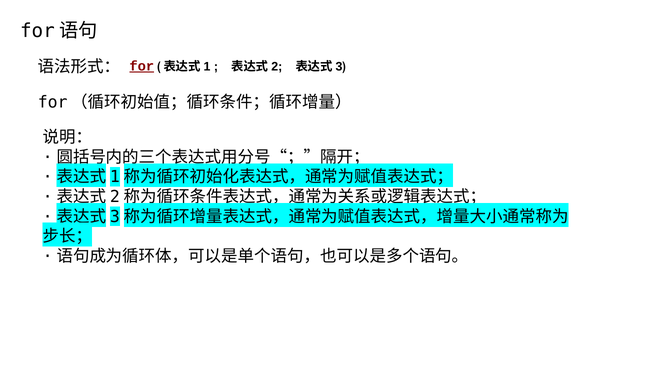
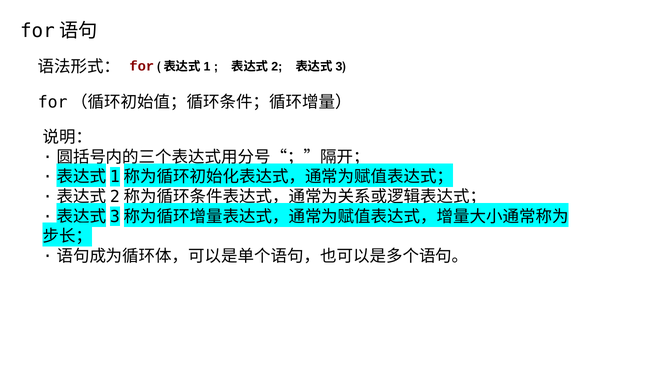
for underline: present -> none (142, 66)
